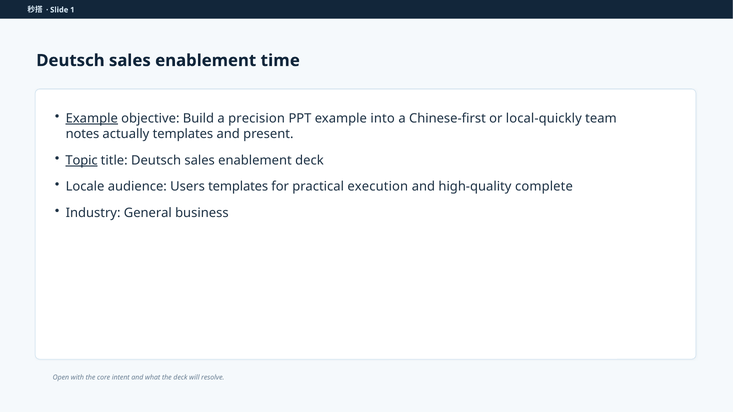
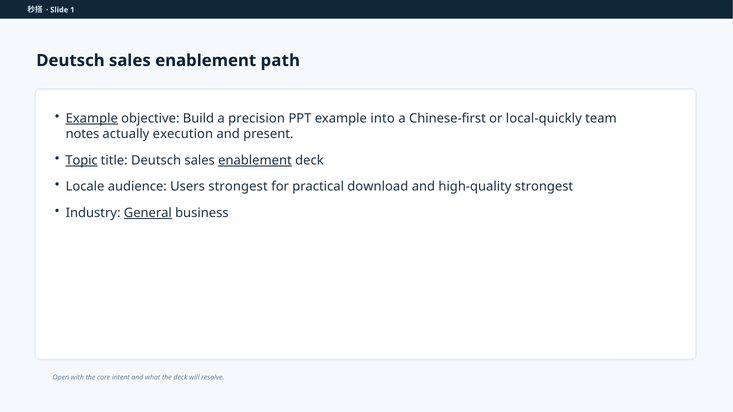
time: time -> path (280, 61)
actually templates: templates -> execution (183, 134)
enablement underline: none -> present (255, 160)
Users templates: templates -> strongest (238, 187)
execution: execution -> download (378, 187)
high-quality complete: complete -> strongest (544, 187)
General underline: none -> present (148, 213)
